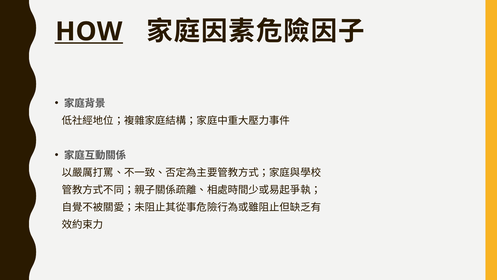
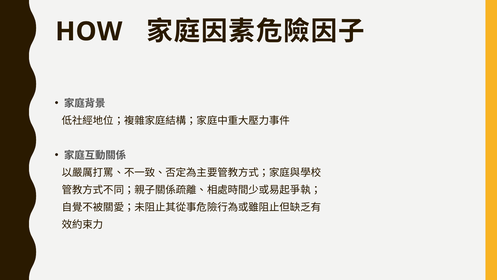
HOW underline: present -> none (89, 32)
